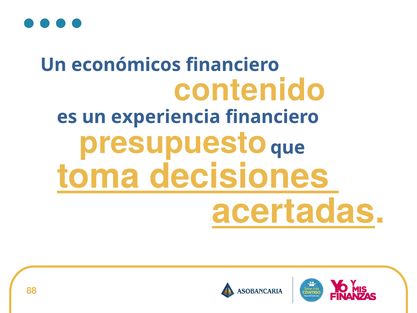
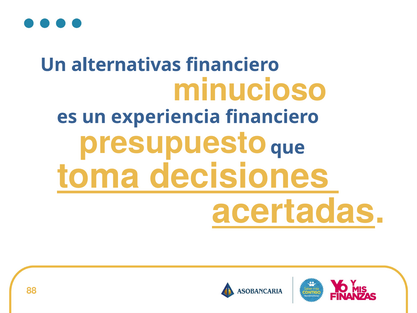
económicos: económicos -> alternativas (126, 65)
contenido: contenido -> minucioso (250, 90)
